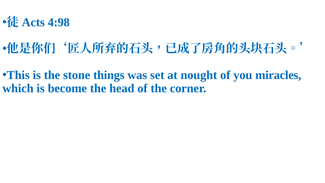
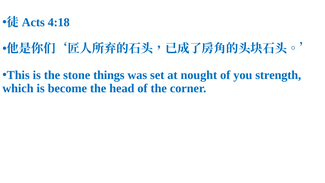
4:98: 4:98 -> 4:18 (59, 22)
miracles: miracles -> strength (278, 75)
